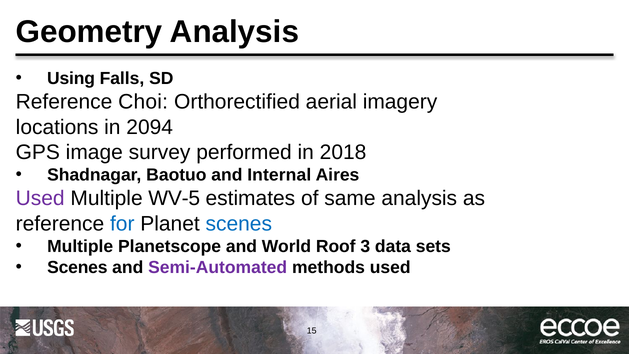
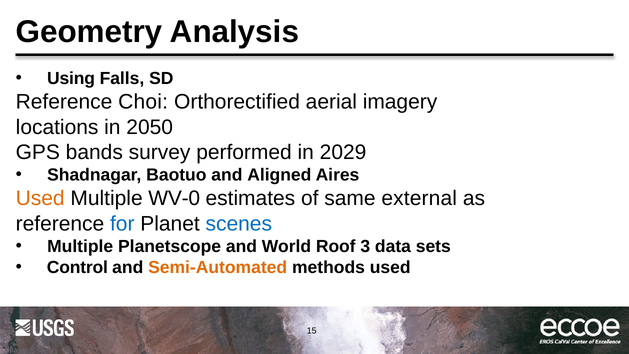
2094: 2094 -> 2050 (150, 127)
image: image -> bands (94, 152)
2018: 2018 -> 2029 (343, 152)
Internal: Internal -> Aligned (279, 175)
Used colour: purple -> orange (40, 198)
WV-5: WV-5 -> WV-0 (174, 198)
same analysis: analysis -> external (419, 198)
Scenes: Scenes -> Control (77, 267)
Semi-Automated colour: purple -> orange (218, 267)
